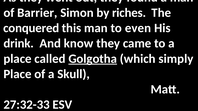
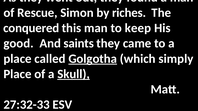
Barrier: Barrier -> Rescue (37, 13)
even: even -> keep (138, 28)
drink: drink -> good (19, 44)
know: know -> saints (79, 44)
Skull underline: none -> present (74, 74)
